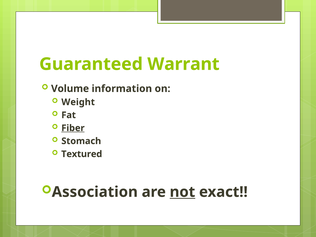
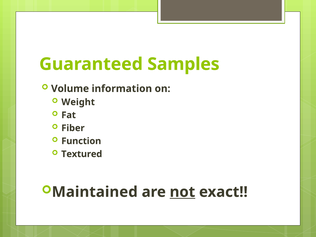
Warrant: Warrant -> Samples (183, 64)
Fiber underline: present -> none (73, 128)
Stomach: Stomach -> Function (81, 141)
Association: Association -> Maintained (95, 192)
